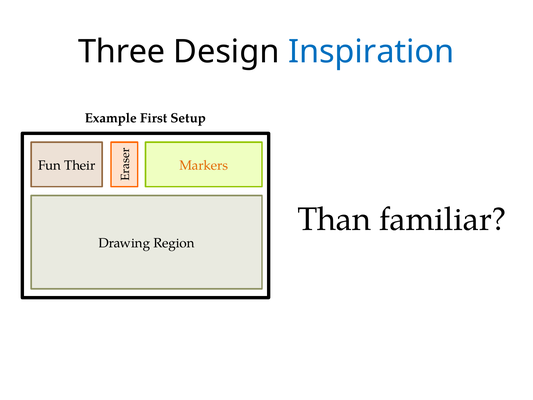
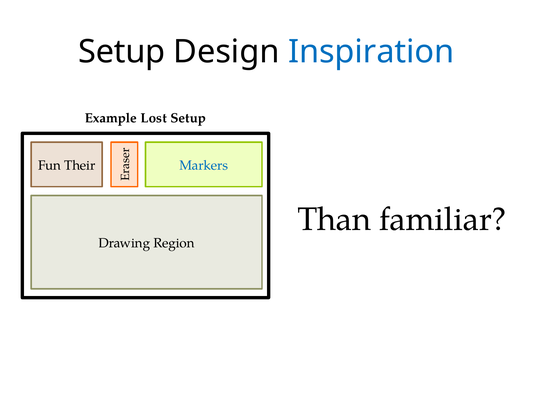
Three: Three -> Setup (122, 52)
First: First -> Lost (154, 118)
Markers colour: orange -> blue (204, 165)
